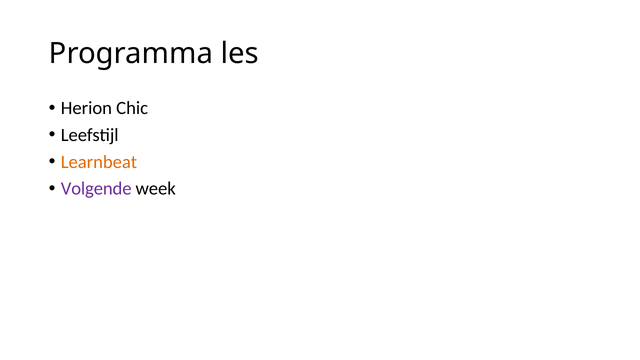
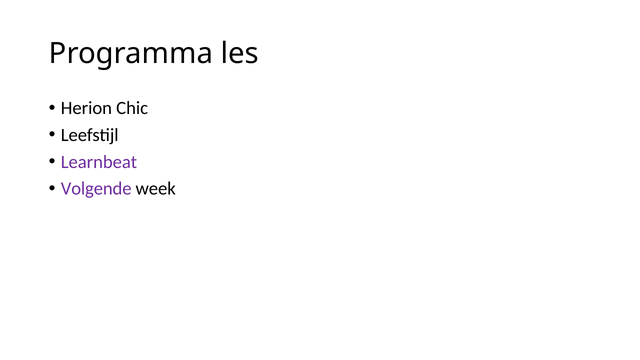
Learnbeat colour: orange -> purple (99, 162)
